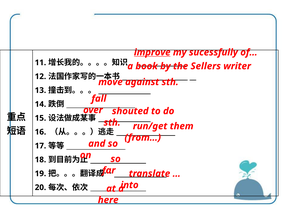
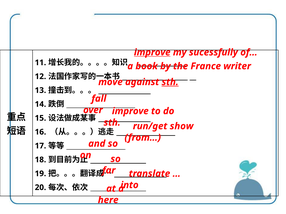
Sellers: Sellers -> France (206, 66)
sth underline: none -> present (170, 82)
over shouted: shouted -> improve (130, 111)
them: them -> show (182, 126)
